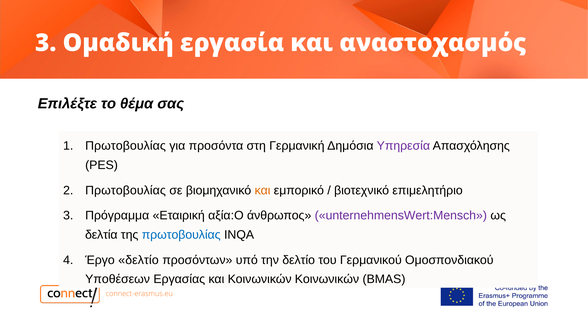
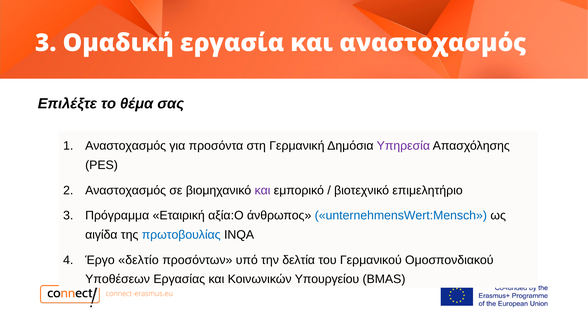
Πρωτοβουλίας: Πρωτοβουλίας -> Αναστοχασμός (126, 146)
Πρωτοβουλίας: Πρωτοβουλίας -> Αναστοχασμός (126, 190)
και colour: orange -> purple (263, 190)
unternehmensWert:Mensch colour: purple -> blue (401, 215)
δελτία: δελτία -> αιγίδα (101, 235)
την δελτίο: δελτίο -> δελτία (299, 260)
Κοινωνικών Κοινωνικών: Κοινωνικών -> Υπουργείου (327, 279)
